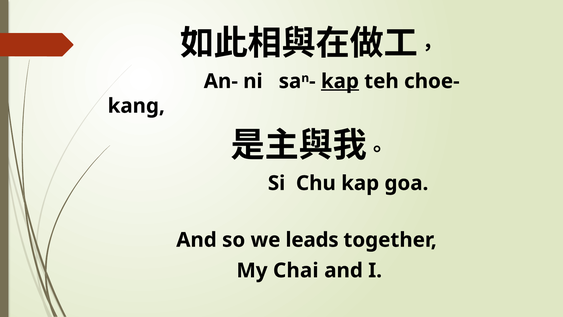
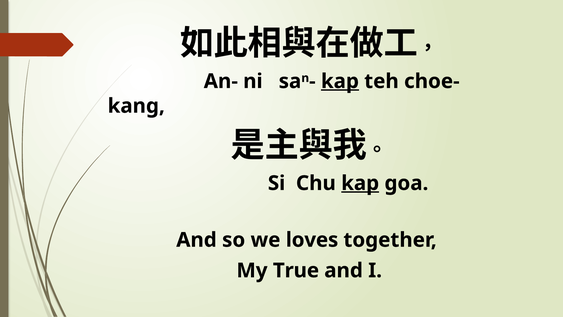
kap underline: none -> present (360, 183)
leads: leads -> loves (312, 240)
Chai: Chai -> True (296, 270)
